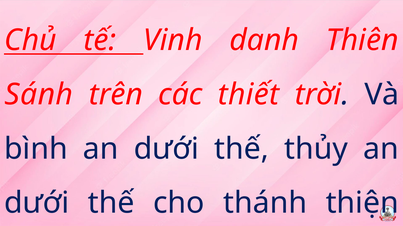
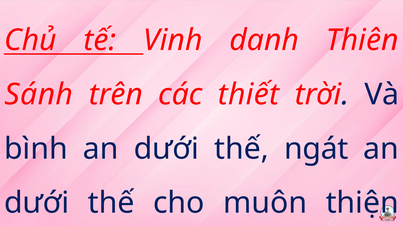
thủy: thủy -> ngát (316, 149)
thánh: thánh -> muôn (265, 204)
